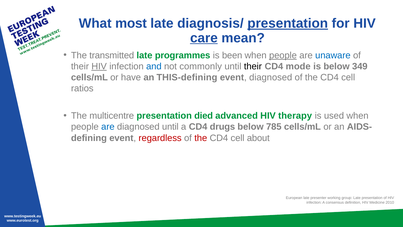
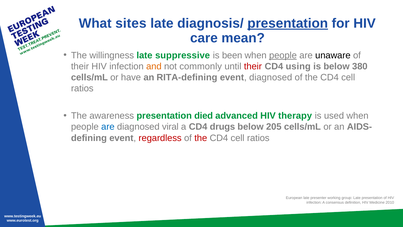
most: most -> sites (131, 23)
care underline: present -> none (204, 38)
transmitted: transmitted -> willingness (112, 55)
programmes: programmes -> suppressive (183, 55)
unaware colour: blue -> black (333, 55)
HIV underline: present -> none (99, 66)
and colour: blue -> orange (154, 66)
their colour: black -> red (253, 66)
mode: mode -> using (298, 66)
349: 349 -> 380 (360, 66)
THIS-defining: THIS-defining -> RITA-defining (187, 77)
multicentre: multicentre -> awareness (112, 116)
diagnosed until: until -> viral (170, 127)
785: 785 -> 205 (274, 127)
about: about -> ratios (258, 138)
